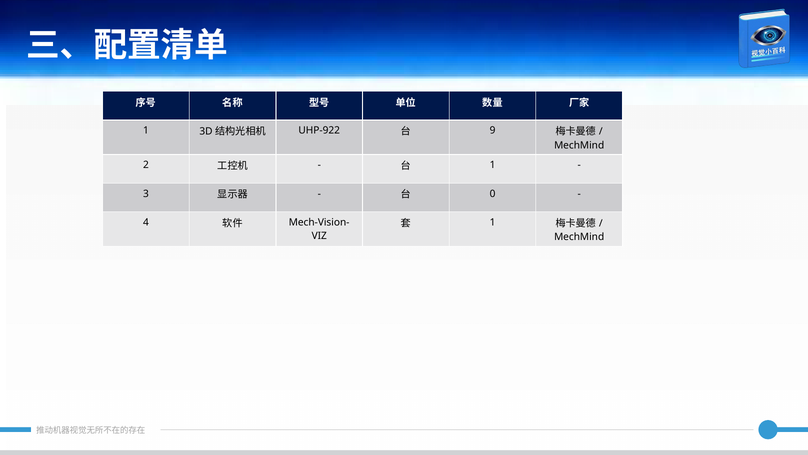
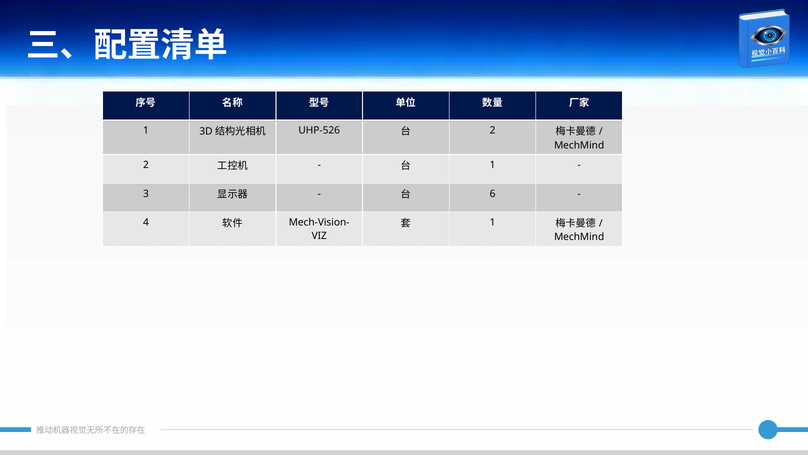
UHP-922: UHP-922 -> UHP-526 (319, 130)
9: 9 -> 2 (493, 130)
0: 0 -> 6 (493, 193)
